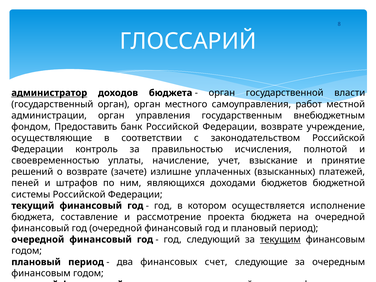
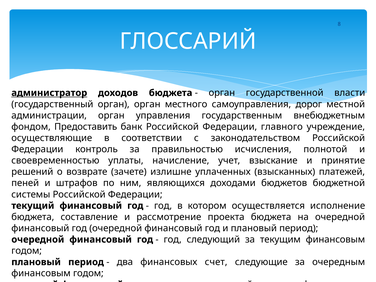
работ: работ -> дорог (309, 104)
Федерации возврате: возврате -> главного (282, 127)
текущим underline: present -> none (280, 240)
